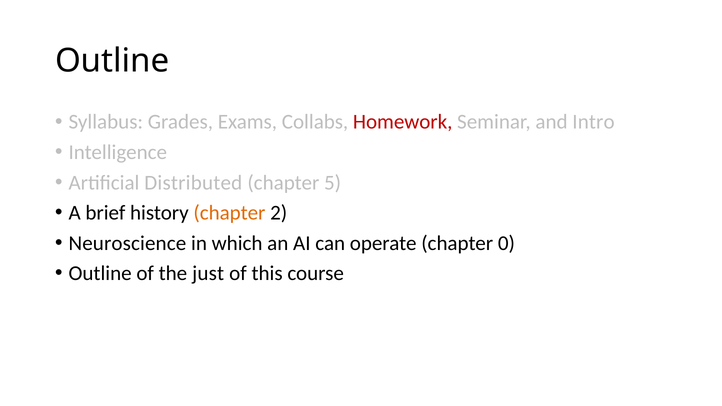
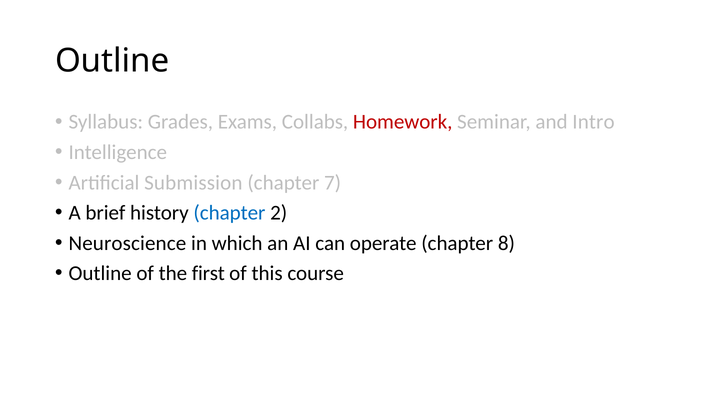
Distributed: Distributed -> Submission (193, 183)
5: 5 -> 7 (333, 183)
chapter colour: orange -> blue (229, 213)
0: 0 -> 8 (506, 243)
just: just -> first (208, 273)
